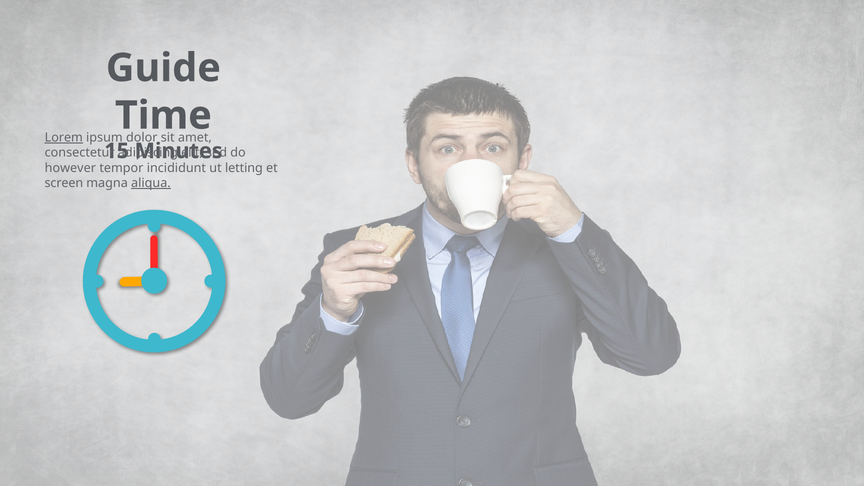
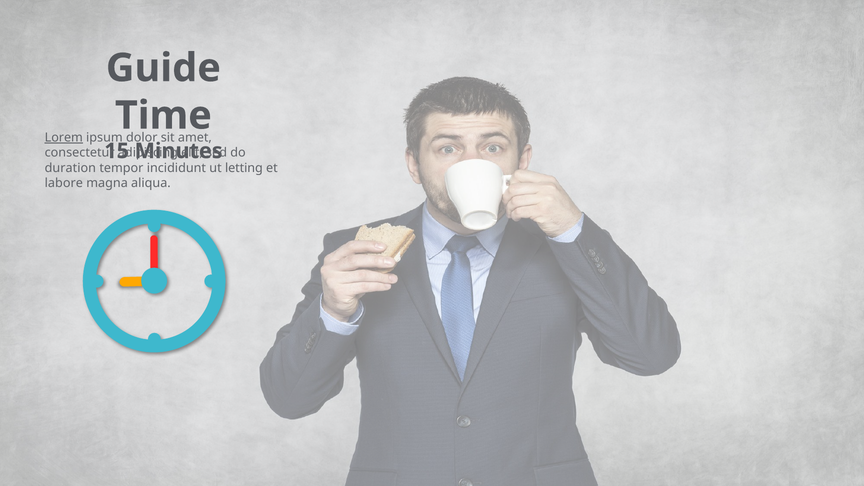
however: however -> duration (70, 168)
screen: screen -> labore (64, 183)
aliqua underline: present -> none (151, 183)
